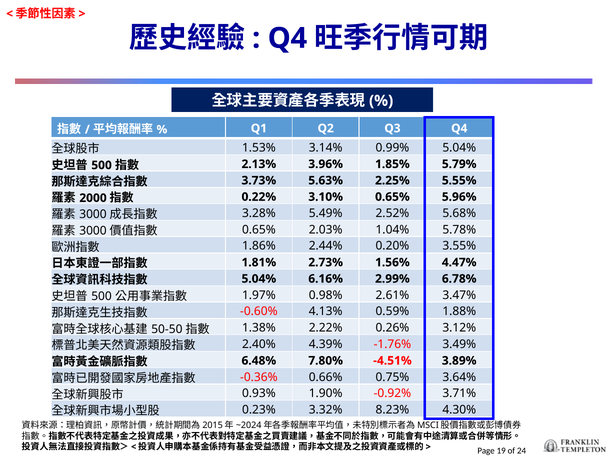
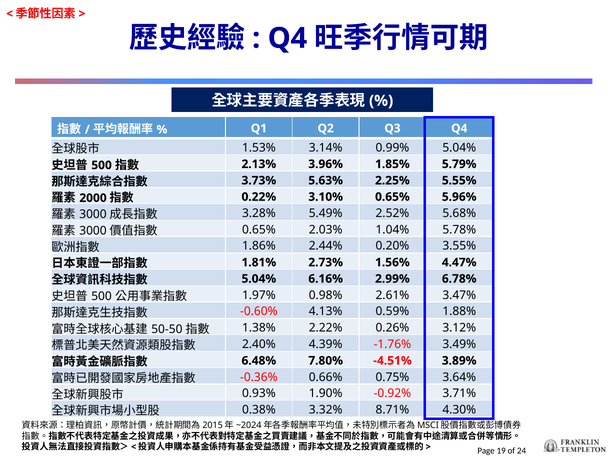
0.23%: 0.23% -> 0.38% (259, 410)
8.23%: 8.23% -> 8.71% (392, 410)
